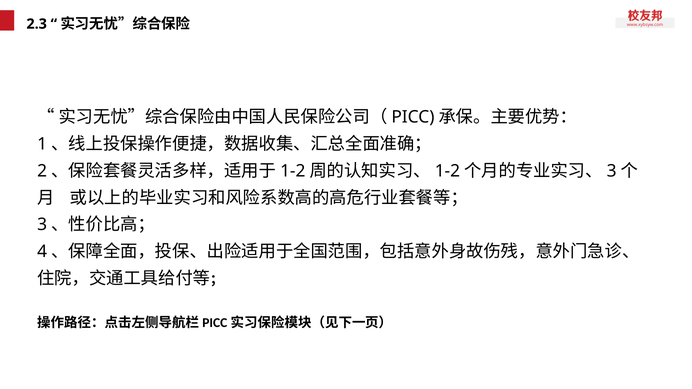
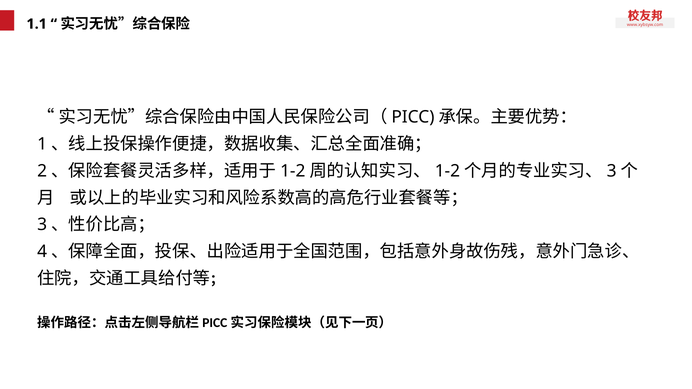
2.3: 2.3 -> 1.1 (37, 24)
